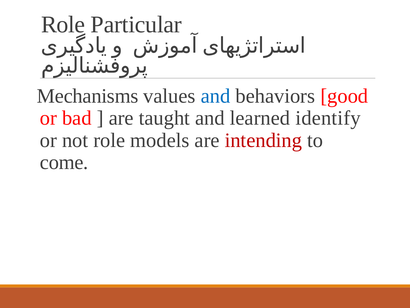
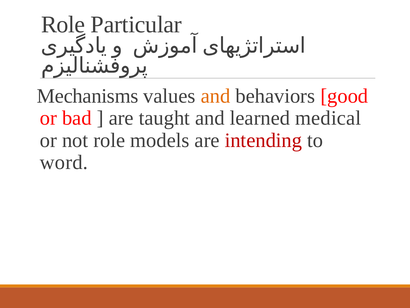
and colour: blue -> orange (216, 96)
identify: identify -> medical (328, 118)
come: come -> word (64, 162)
